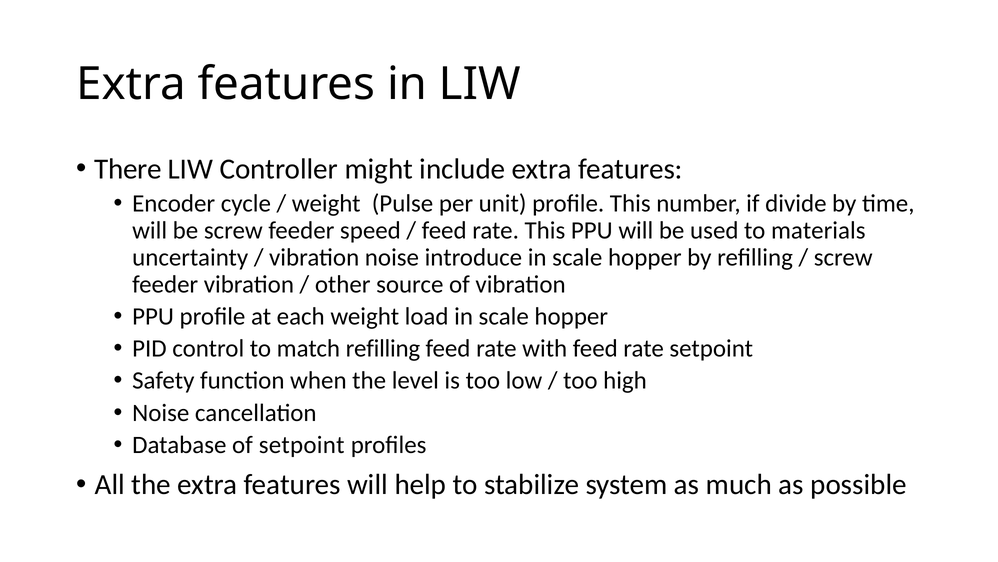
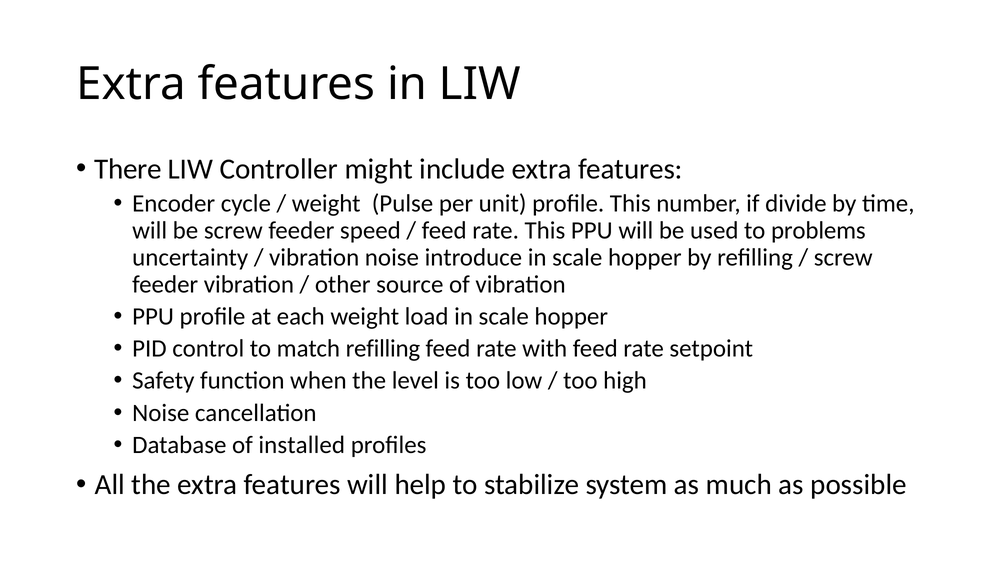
materials: materials -> problems (818, 230)
of setpoint: setpoint -> installed (302, 445)
